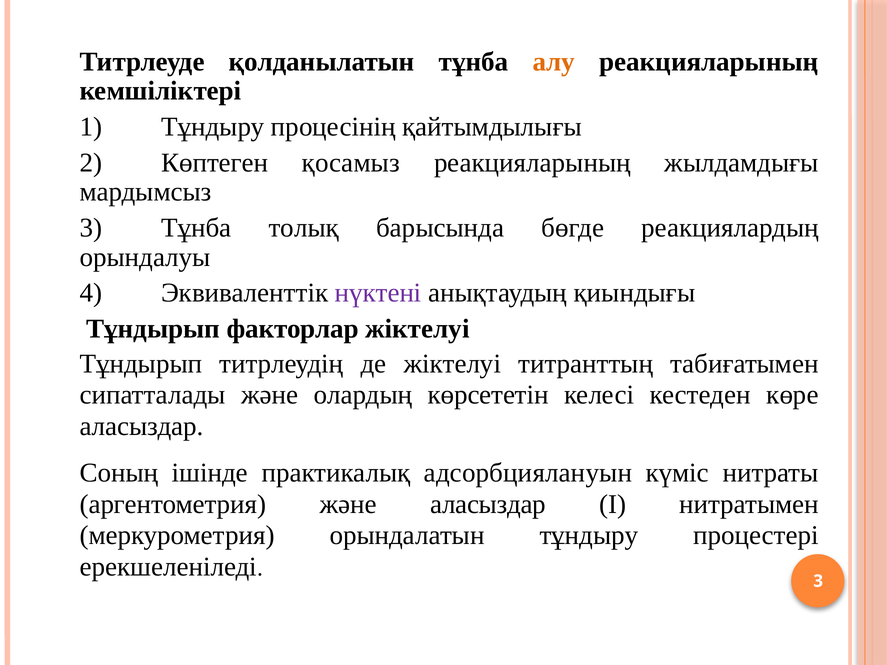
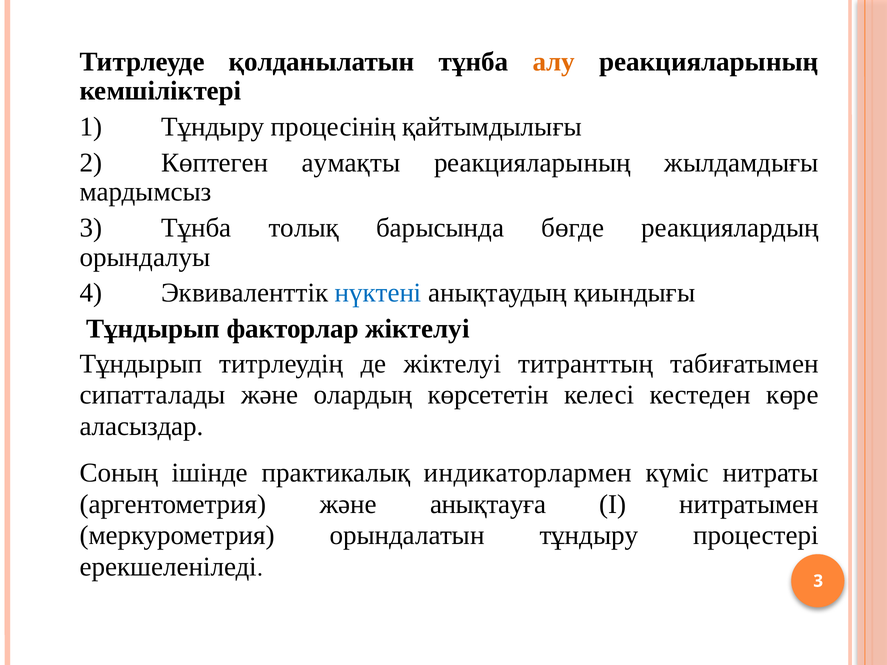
қосамыз: қосамыз -> аумақты (351, 163)
нүктені colour: purple -> blue (378, 293)
адсорбциялануын: адсорбциялануын -> индикаторлармен (528, 473)
және аласыздар: аласыздар -> анықтауға (488, 504)
